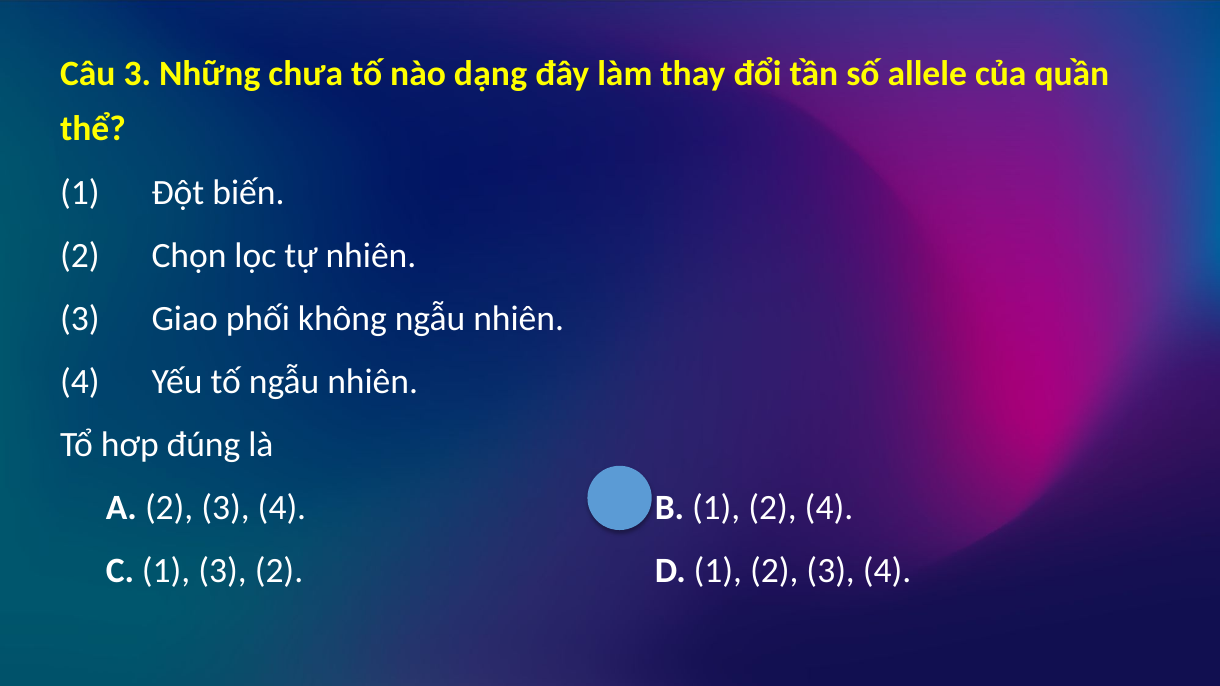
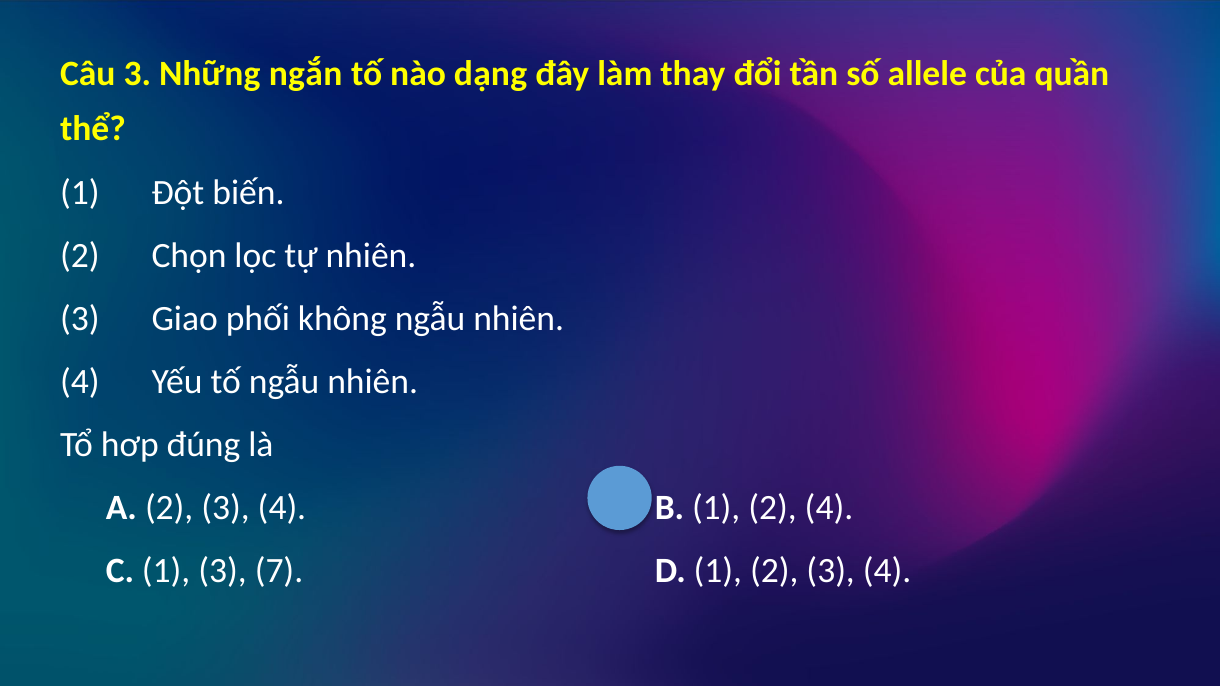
chưa: chưa -> ngắn (306, 74)
3 2: 2 -> 7 (279, 571)
